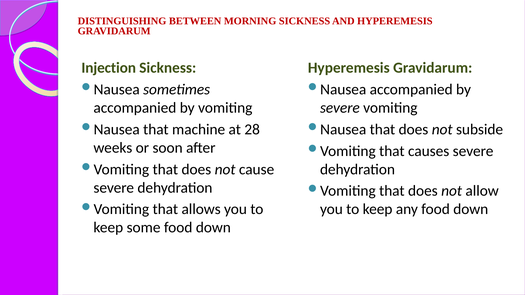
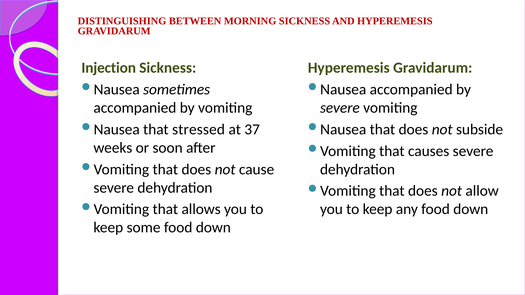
machine: machine -> stressed (199, 130)
28: 28 -> 37 (252, 130)
